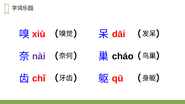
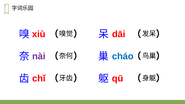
cháo colour: black -> blue (123, 56)
